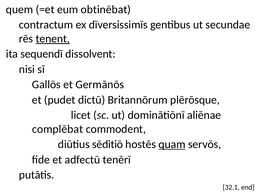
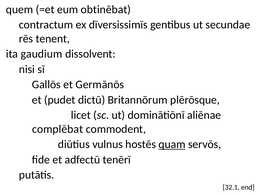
tenent underline: present -> none (53, 39)
sequendī: sequendī -> gaudium (41, 54)
sēditiō: sēditiō -> vulnus (108, 144)
